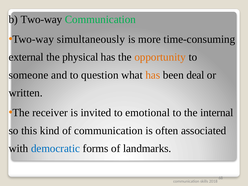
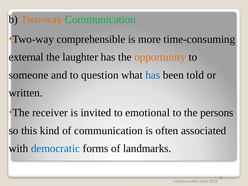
Two-way colour: black -> orange (41, 19)
simultaneously: simultaneously -> comprehensible (91, 39)
physical: physical -> laughter (80, 57)
has colour: orange -> blue (153, 75)
deal: deal -> told (195, 75)
internal: internal -> persons (217, 113)
